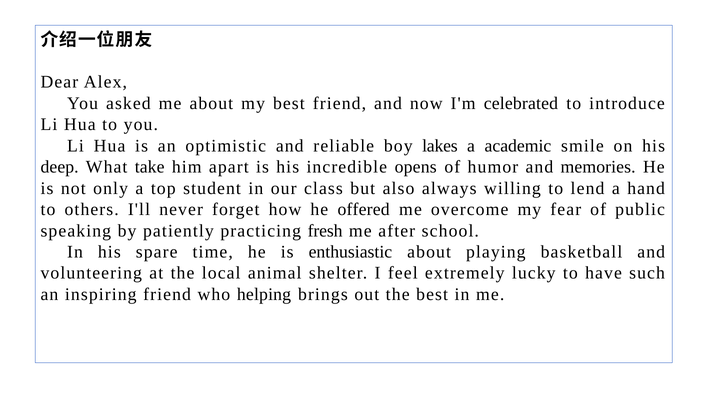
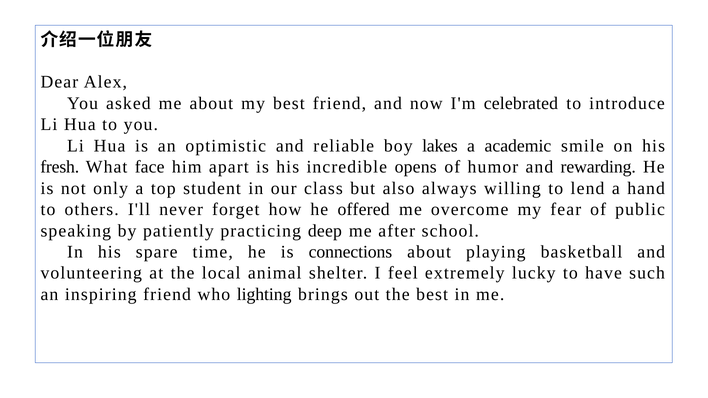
deep: deep -> fresh (60, 167)
take: take -> face (150, 167)
memories: memories -> rewarding (598, 167)
fresh: fresh -> deep (325, 231)
enthusiastic: enthusiastic -> connections (350, 252)
helping: helping -> lighting (264, 295)
